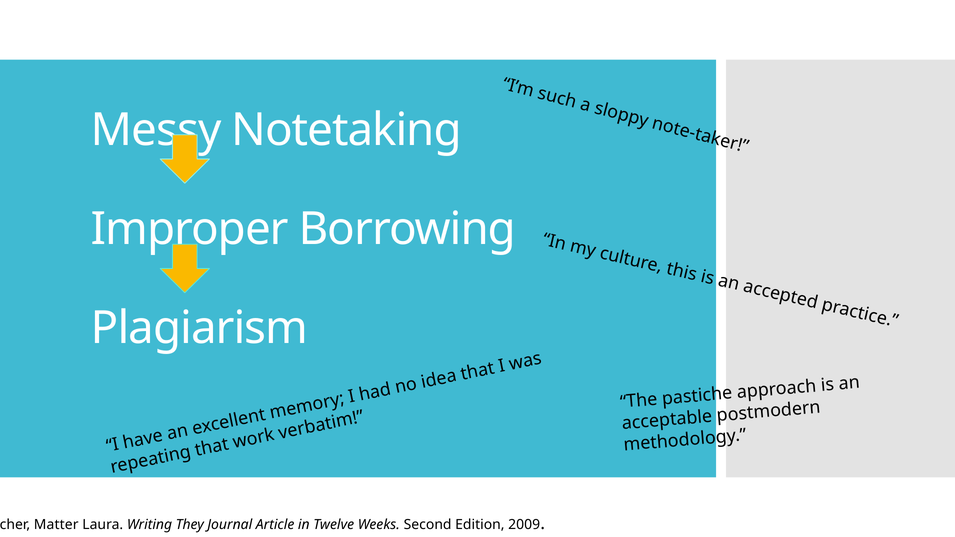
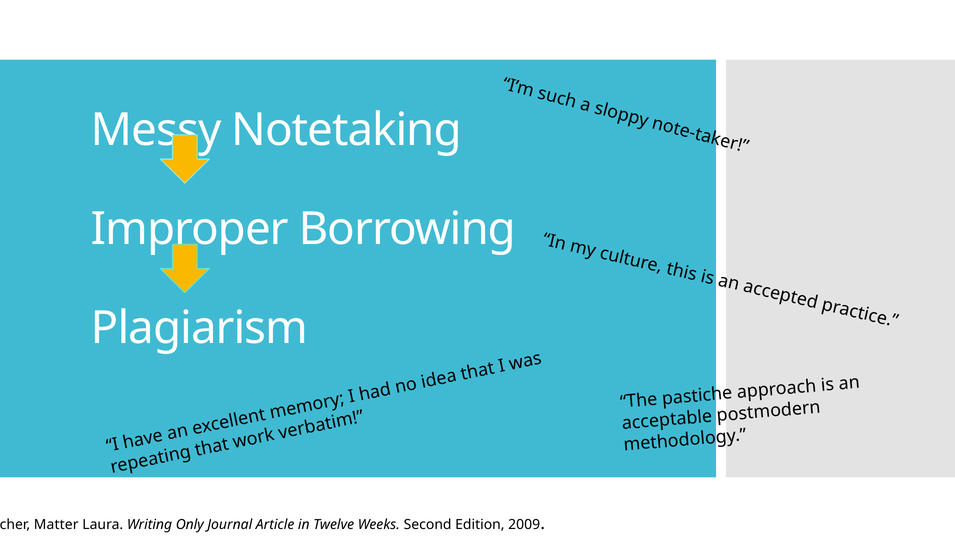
They: They -> Only (190, 525)
